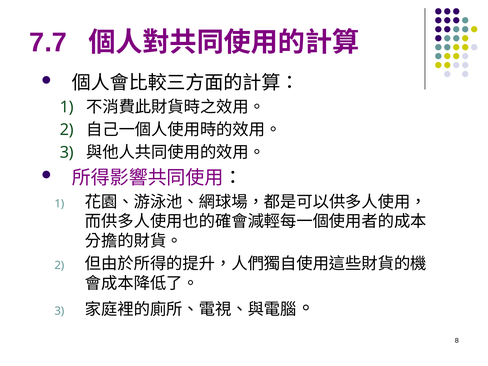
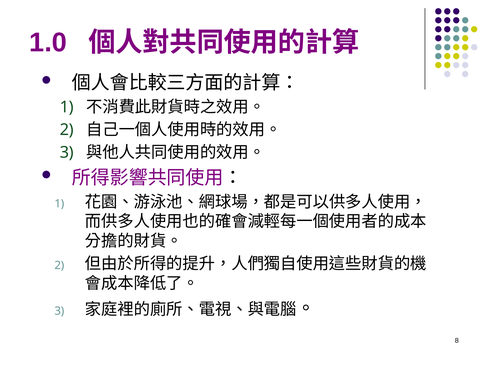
7.7: 7.7 -> 1.0 (48, 42)
